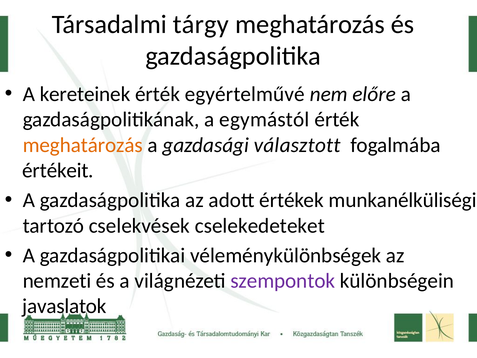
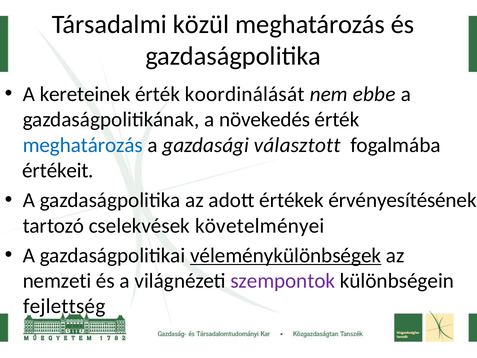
tárgy: tárgy -> közül (201, 24)
egyértelművé: egyértelművé -> koordinálását (245, 94)
előre: előre -> ebbe (374, 94)
egymástól: egymástól -> növekedés (265, 119)
meghatározás colour: orange -> blue (83, 145)
munkanélküliségi: munkanélküliségi -> érvényesítésének (403, 200)
cselekedeteket: cselekedeteket -> követelményei (260, 226)
véleménykülönbségek underline: none -> present (286, 255)
javaslatok: javaslatok -> fejlettség (64, 306)
